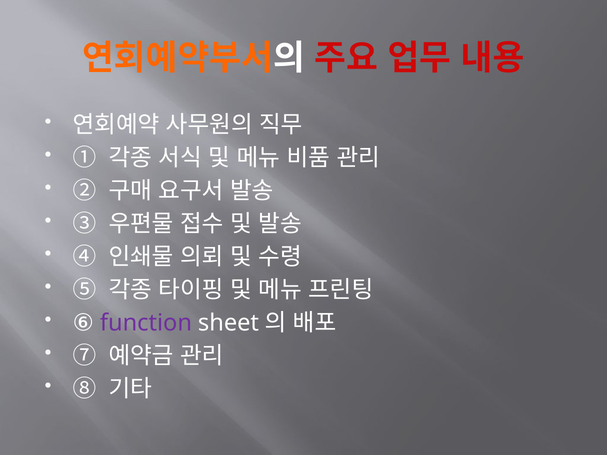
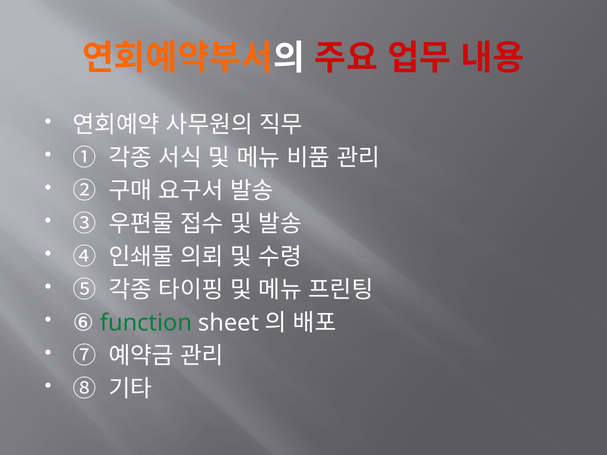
function colour: purple -> green (146, 323)
